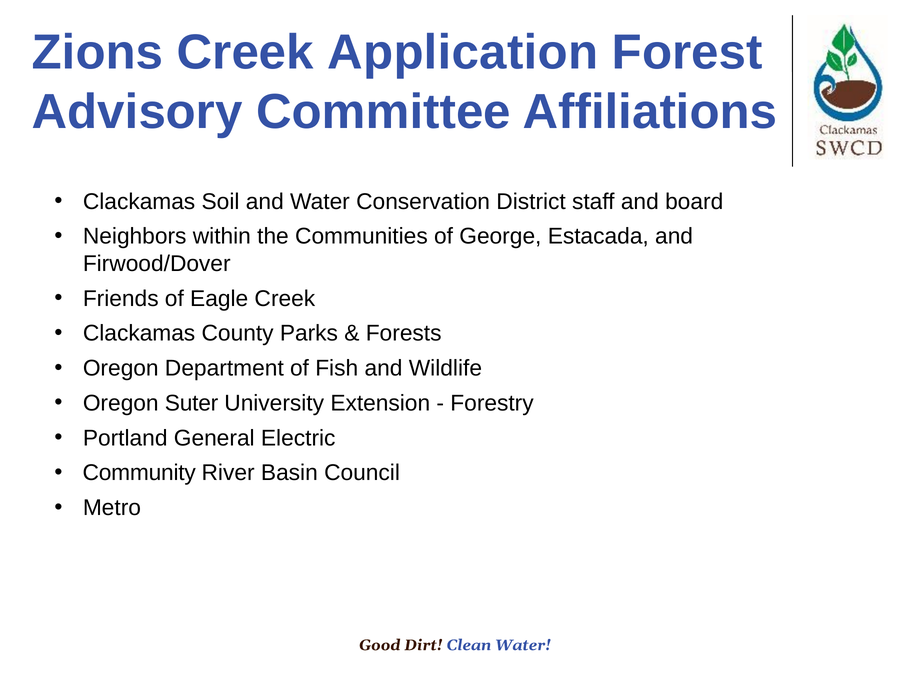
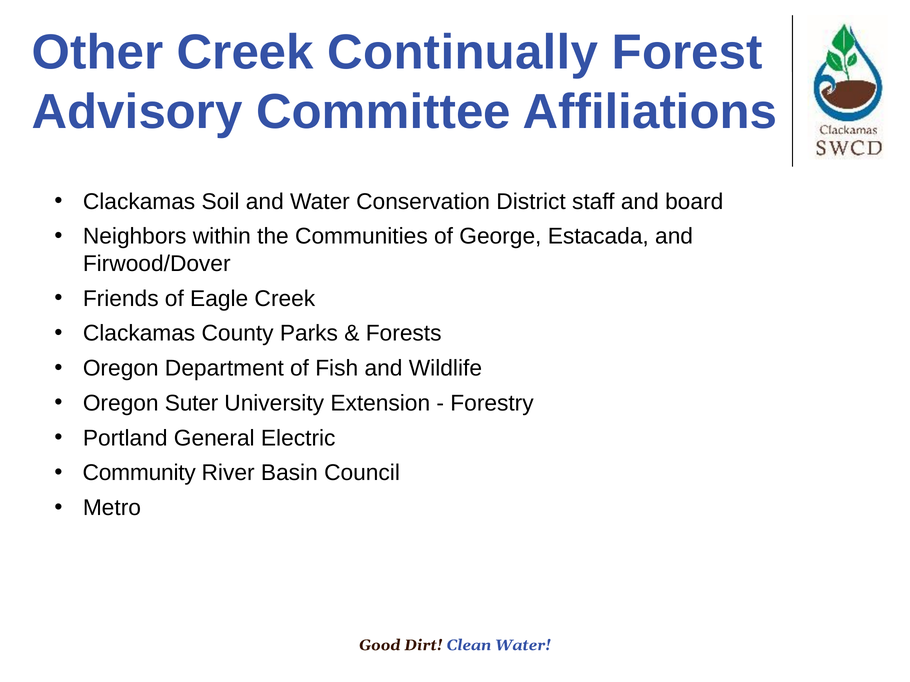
Zions: Zions -> Other (98, 53)
Application: Application -> Continually (463, 53)
